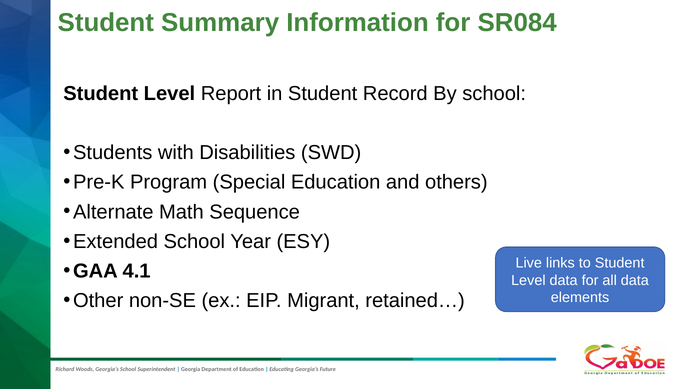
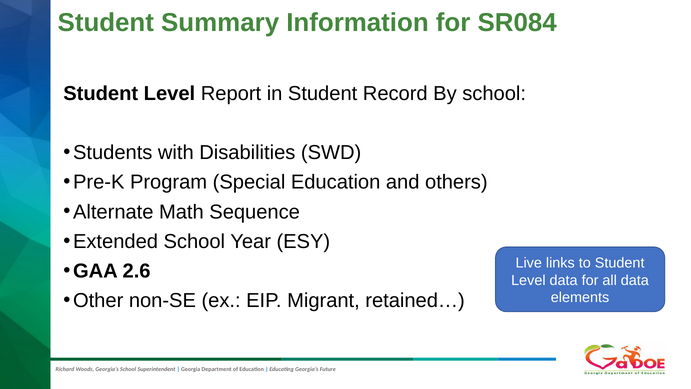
4.1: 4.1 -> 2.6 (137, 271)
